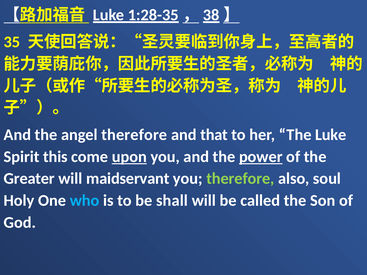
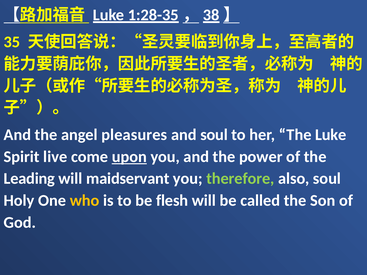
angel therefore: therefore -> pleasures (134, 135)
and that: that -> soul (214, 135)
this: this -> live (55, 157)
power underline: present -> none (261, 157)
Greater: Greater -> Leading (29, 179)
who colour: light blue -> yellow (85, 201)
shall: shall -> flesh (172, 201)
